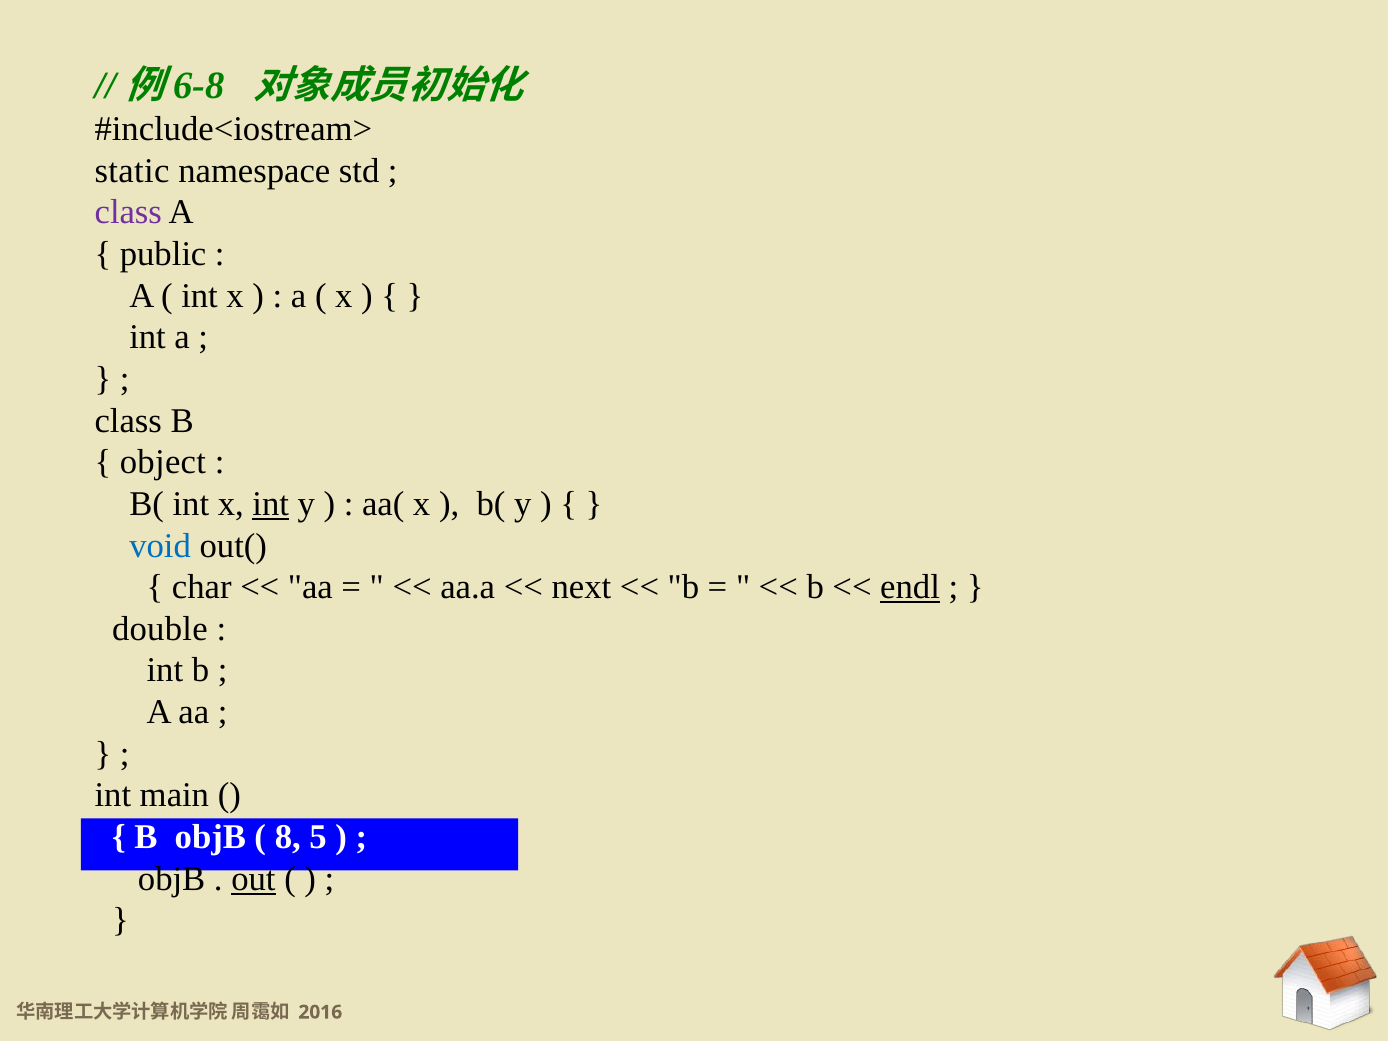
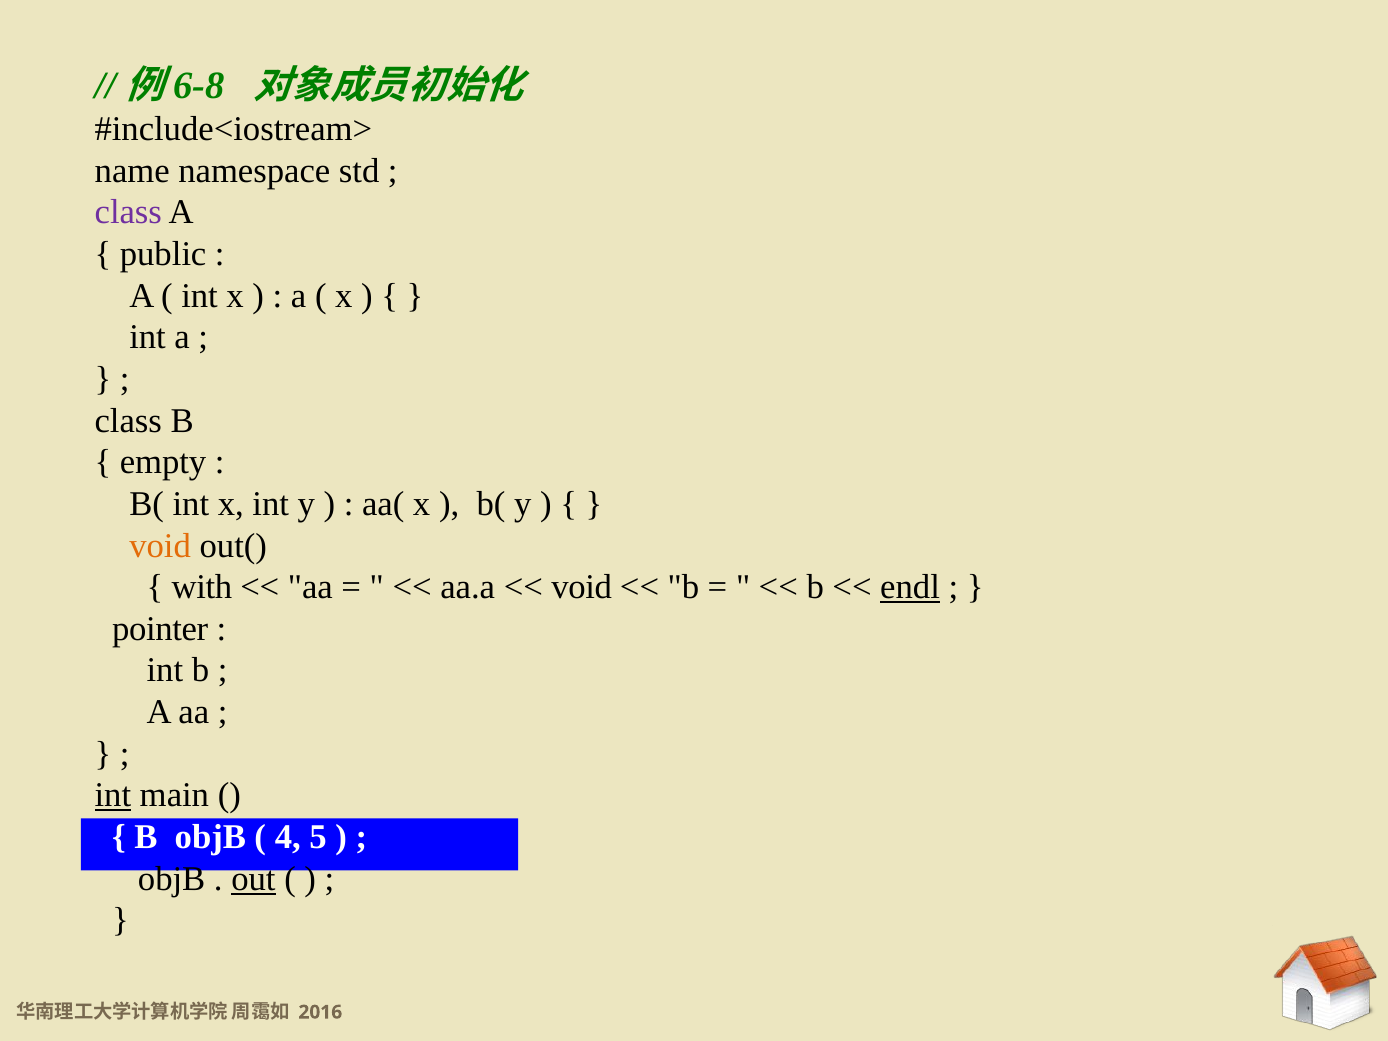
static: static -> name (132, 171)
object: object -> empty (163, 462)
int underline: present -> none (271, 504)
void colour: blue -> orange (160, 546)
char: char -> with (202, 587)
next: next -> void (582, 587)
double: double -> pointer (160, 629)
int underline: none -> present (113, 795)
8: 8 -> 4 (288, 837)
